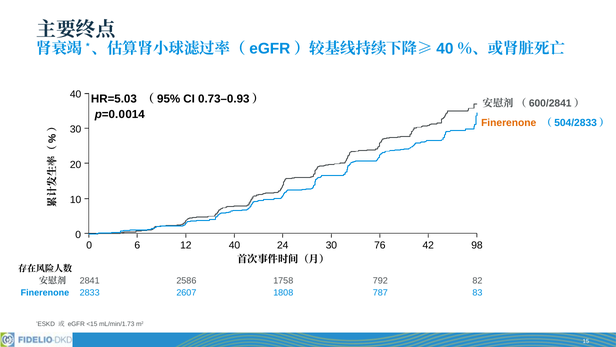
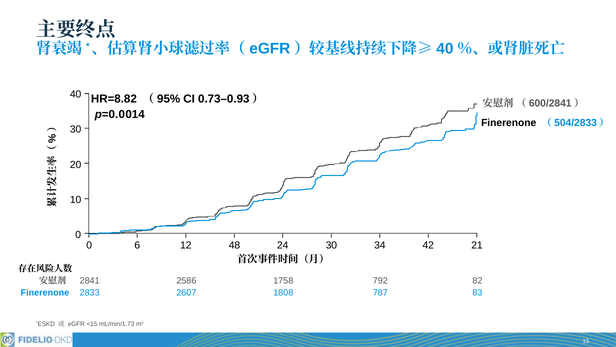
HR=5.03: HR=5.03 -> HR=8.82 (114, 99)
Finerenone colour: orange -> black (509, 123)
12 40: 40 -> 48 (234, 245)
76: 76 -> 34 (380, 245)
98: 98 -> 21 (477, 245)
